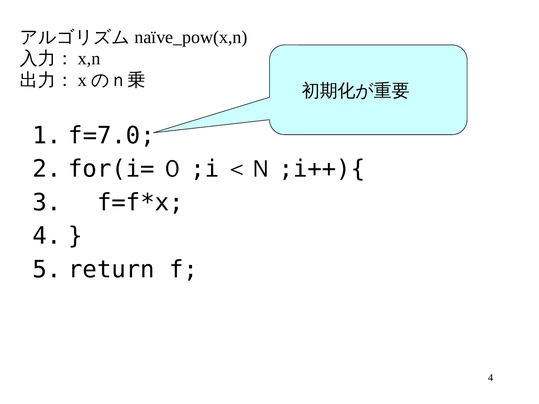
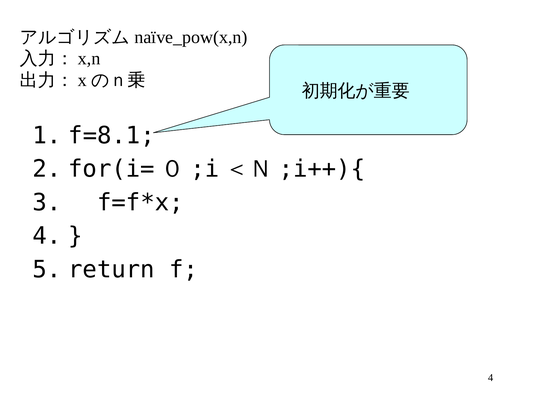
f=7.0: f=7.0 -> f=8.1 (112, 136)
